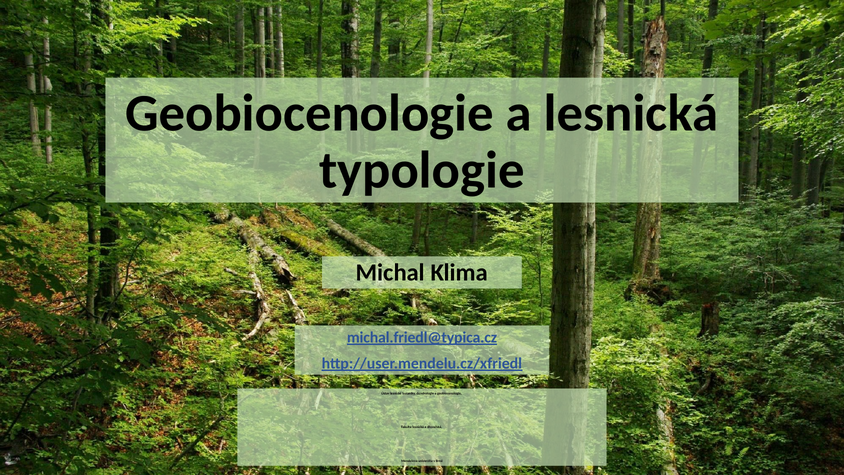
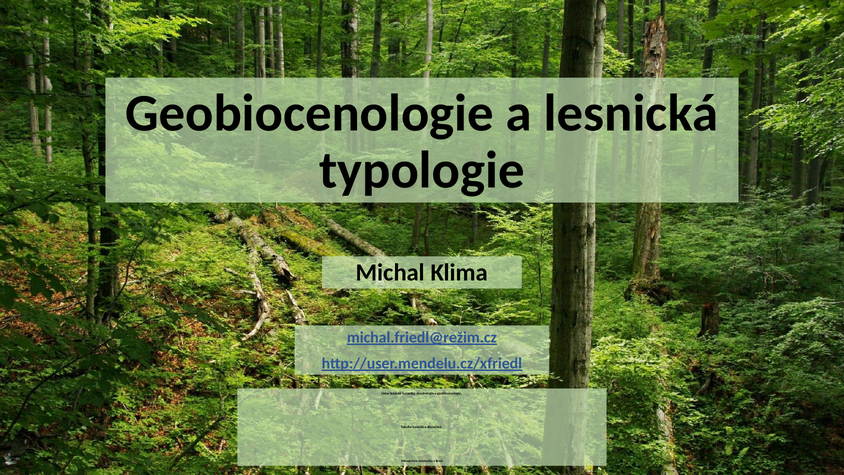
michal.friedl@typica.cz: michal.friedl@typica.cz -> michal.friedl@režim.cz (422, 337)
